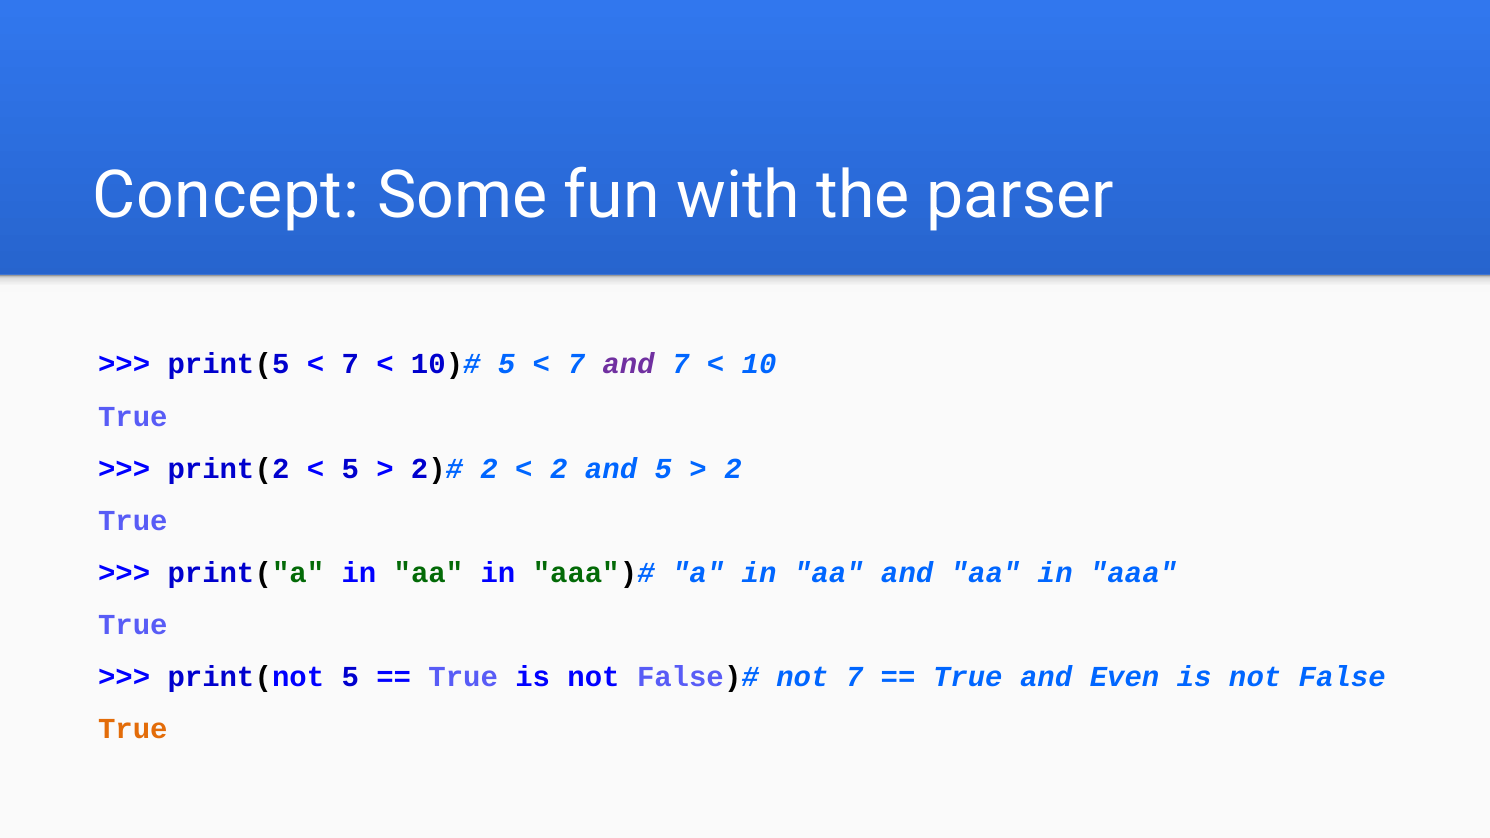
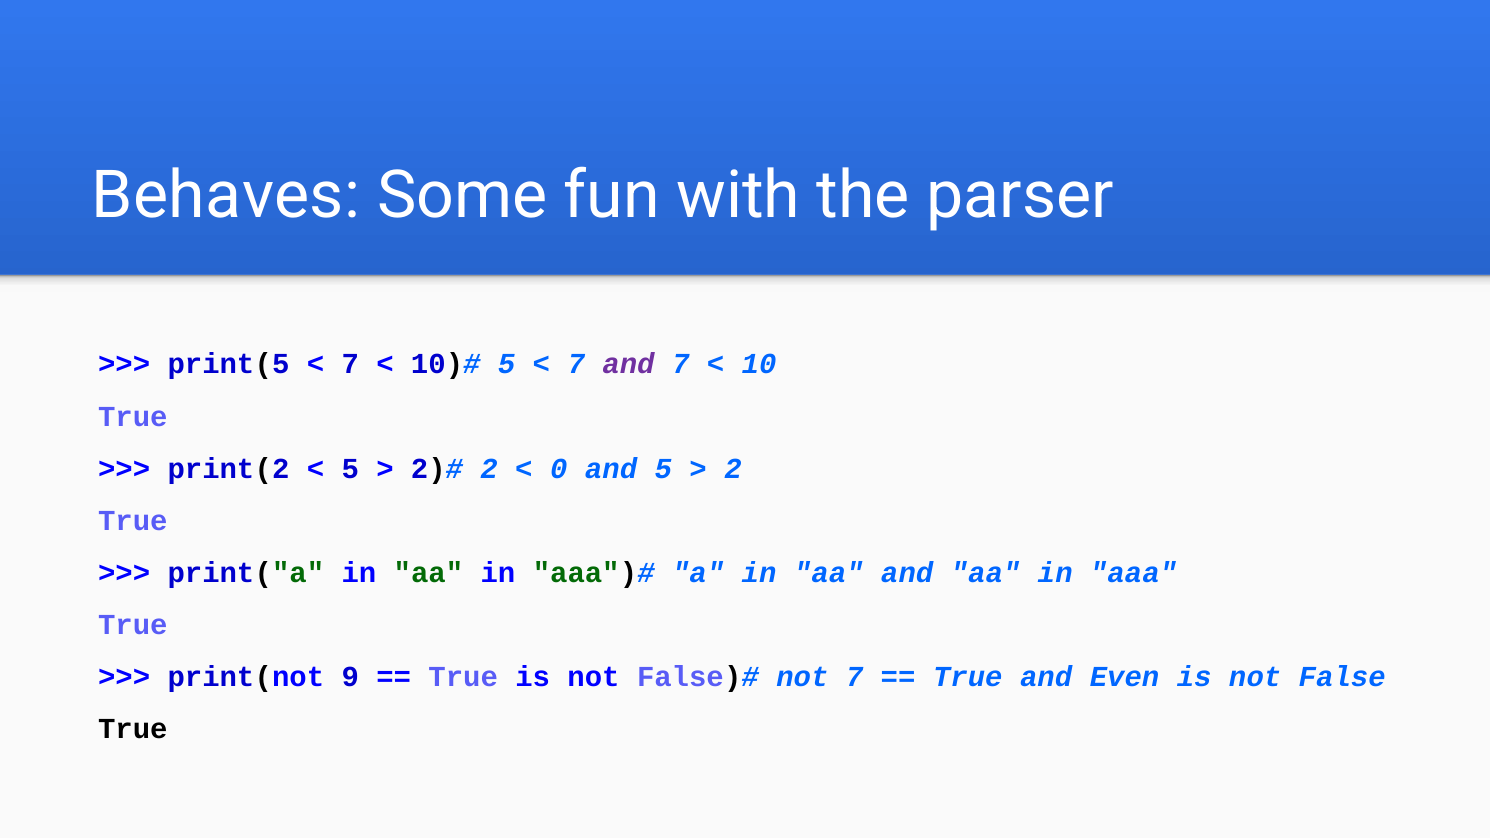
Concept: Concept -> Behaves (226, 195)
2: 2 -> 0 (559, 469)
print(not 5: 5 -> 9 (350, 677)
True colour: orange -> black (133, 729)
